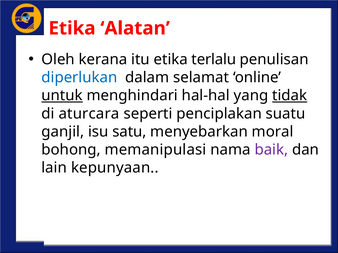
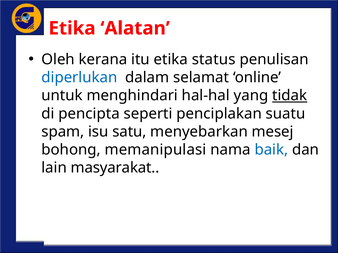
terlalu: terlalu -> status (214, 60)
untuk underline: present -> none (62, 96)
aturcara: aturcara -> pencipta (89, 114)
ganjil: ganjil -> spam (63, 132)
moral: moral -> mesej (273, 132)
baik colour: purple -> blue (271, 150)
kepunyaan: kepunyaan -> masyarakat (115, 168)
